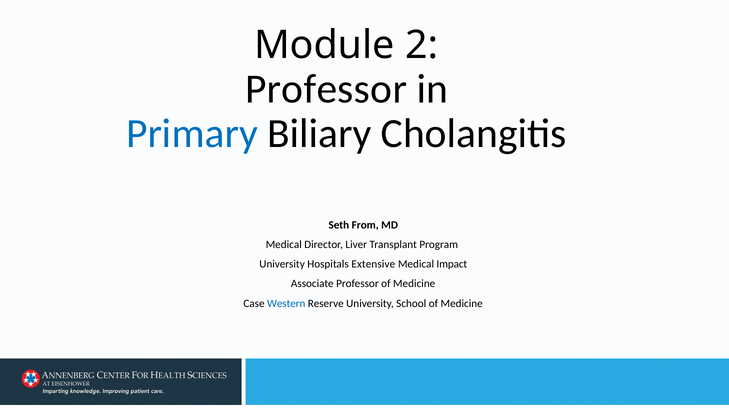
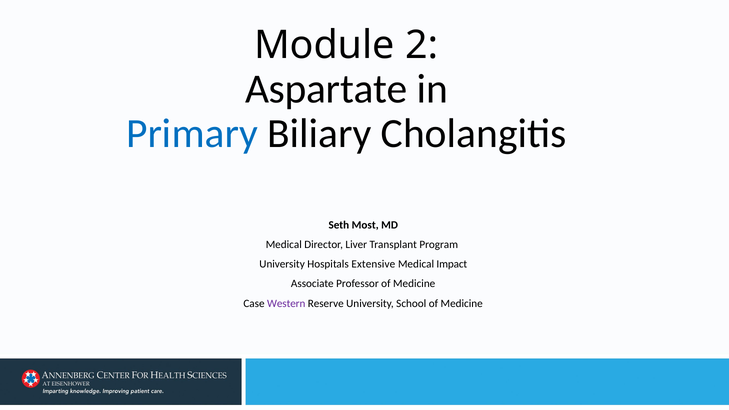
Professor: Professor -> Aspartate (326, 89)
From: From -> Most (365, 225)
Western colour: blue -> purple (286, 304)
